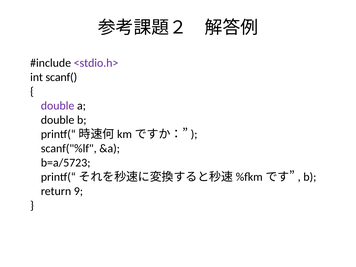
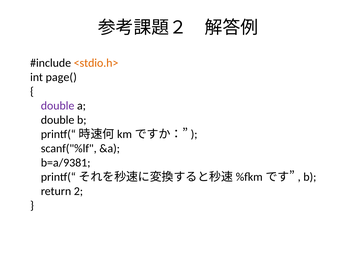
<stdio.h> colour: purple -> orange (96, 63)
scanf(: scanf( -> page( (61, 77)
b=a/5723: b=a/5723 -> b=a/9381 (66, 163)
9: 9 -> 2 (78, 191)
